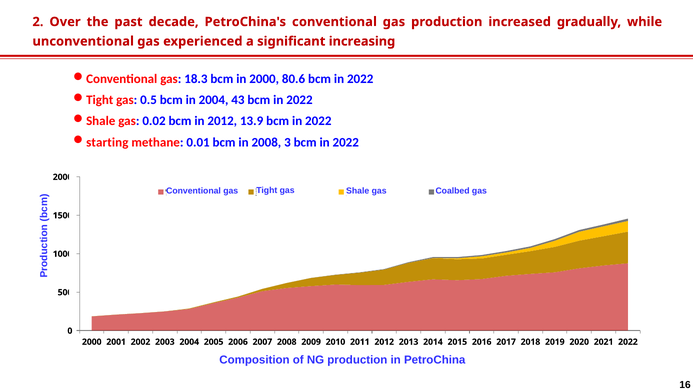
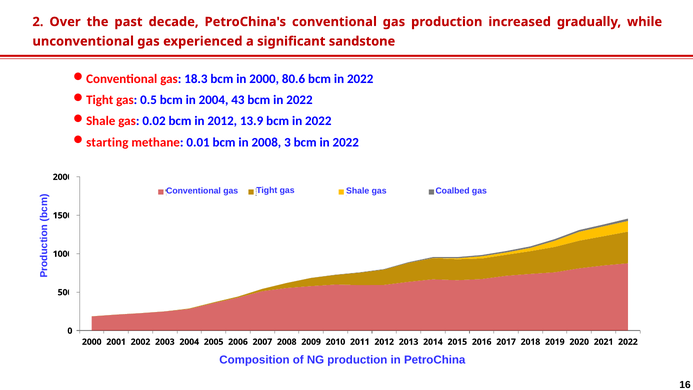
increasing: increasing -> sandstone (362, 41)
